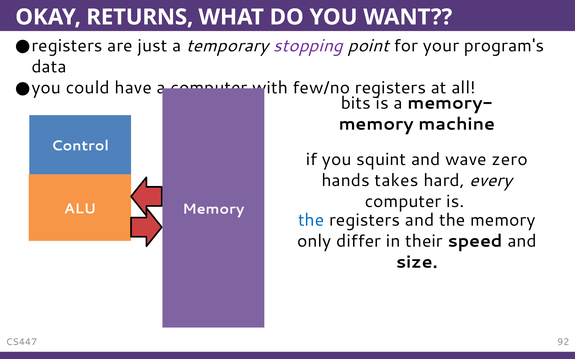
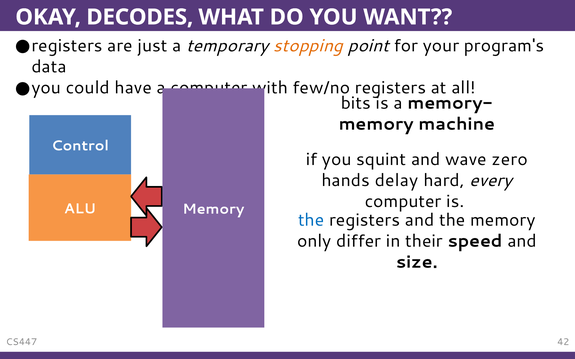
RETURNS: RETURNS -> DECODES (140, 17)
stopping colour: purple -> orange (308, 46)
takes: takes -> delay (397, 181)
92: 92 -> 42 (563, 342)
